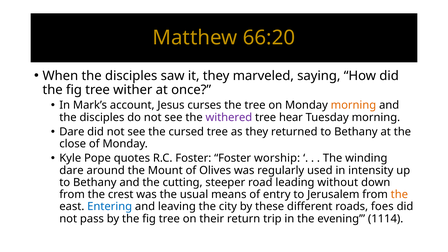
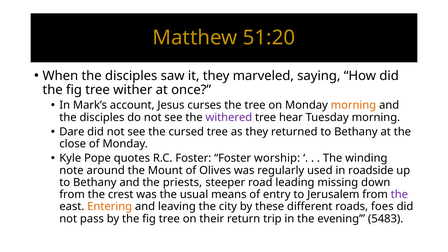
66:20: 66:20 -> 51:20 (269, 38)
dare: dare -> note (71, 170)
intensity: intensity -> roadside (371, 170)
cutting: cutting -> priests (183, 182)
without: without -> missing (338, 182)
the colour: orange -> purple (399, 195)
Entering colour: blue -> orange (110, 207)
1114: 1114 -> 5483 (386, 219)
